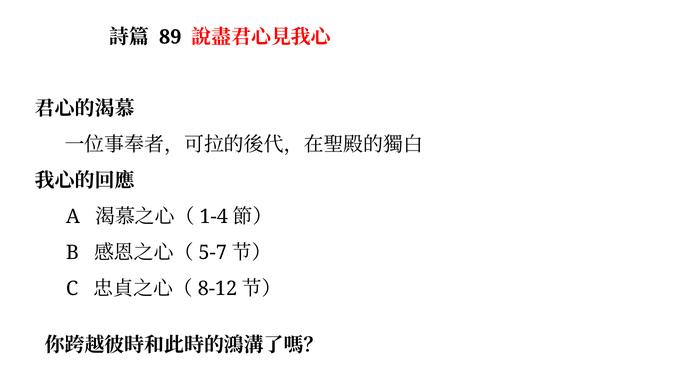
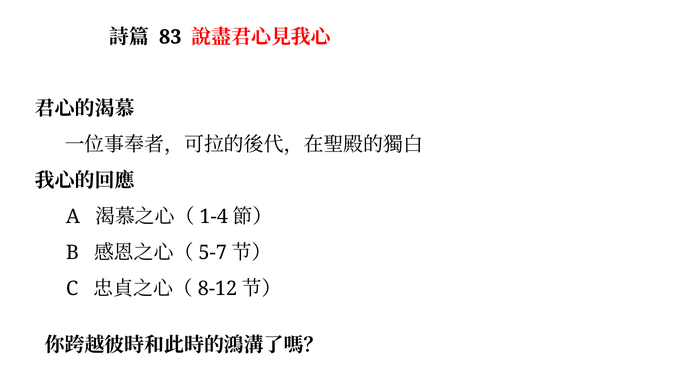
89: 89 -> 83 (170, 37)
